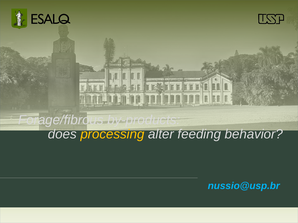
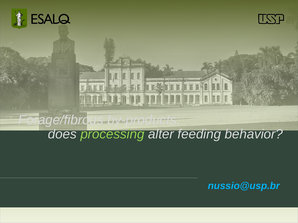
processing colour: yellow -> light green (112, 134)
